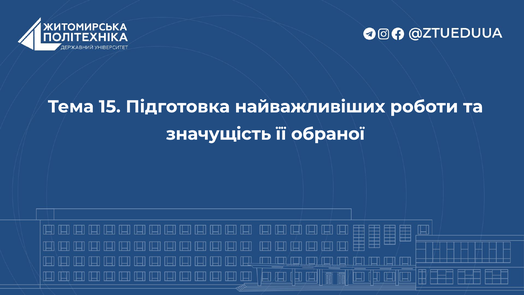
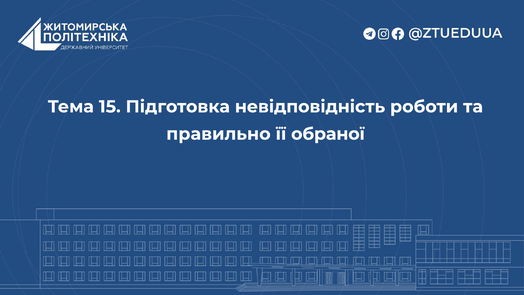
найважливіших: найважливіших -> невідповідність (310, 107)
значущість: значущість -> правильно (218, 134)
